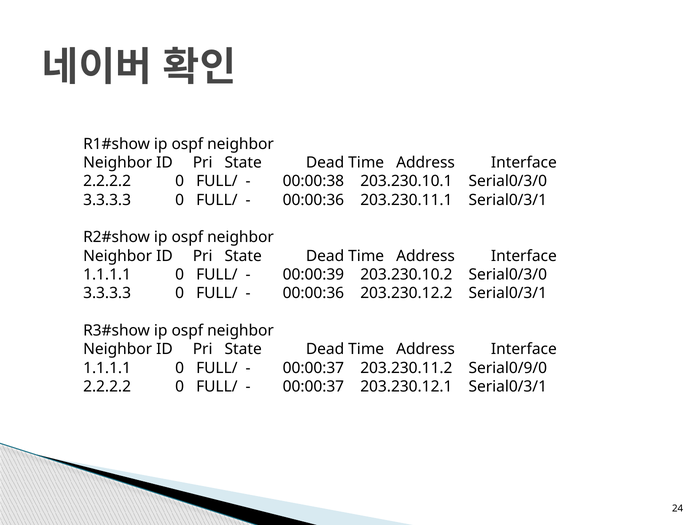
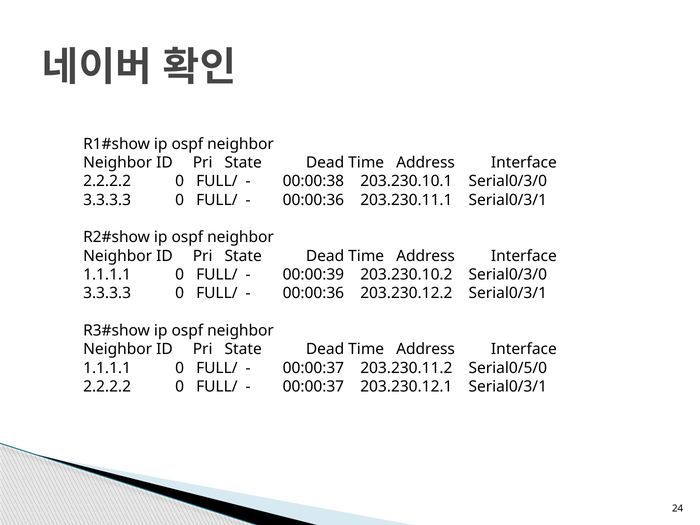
Serial0/9/0: Serial0/9/0 -> Serial0/5/0 (508, 368)
